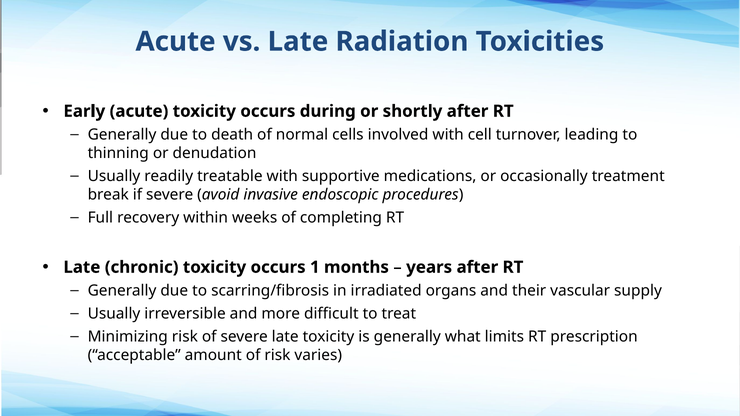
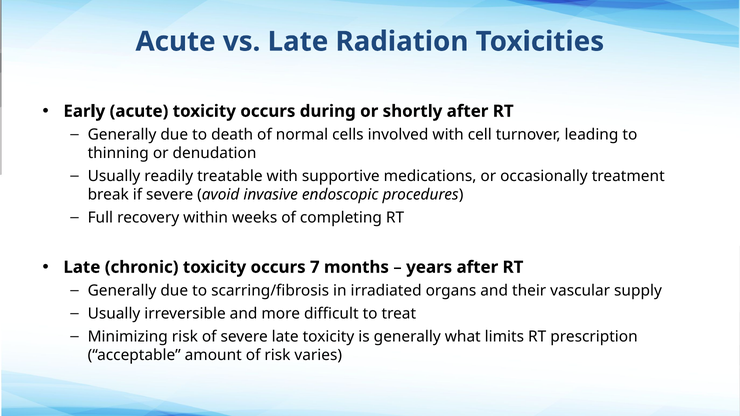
1: 1 -> 7 (315, 267)
